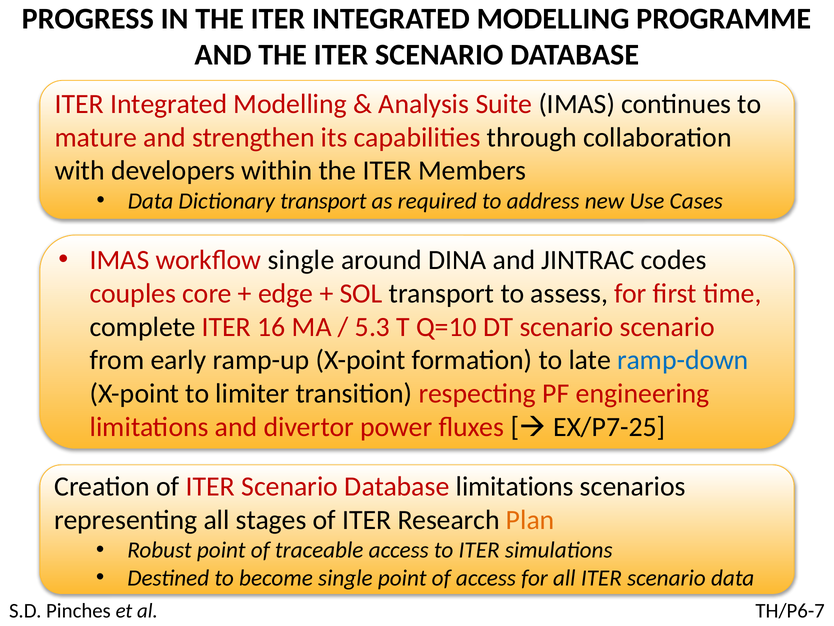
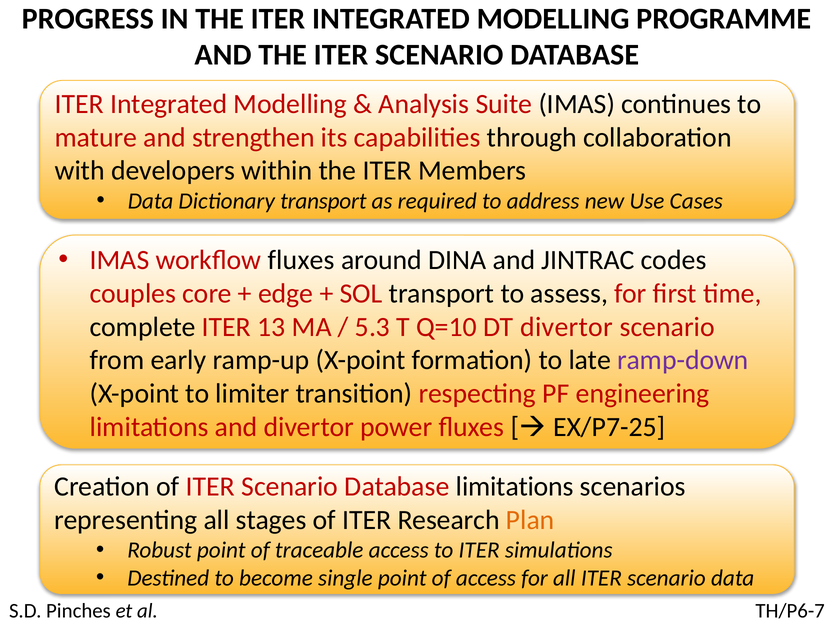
workflow single: single -> fluxes (301, 260)
16: 16 -> 13 (271, 327)
DT scenario: scenario -> divertor (566, 327)
ramp-down colour: blue -> purple (683, 360)
